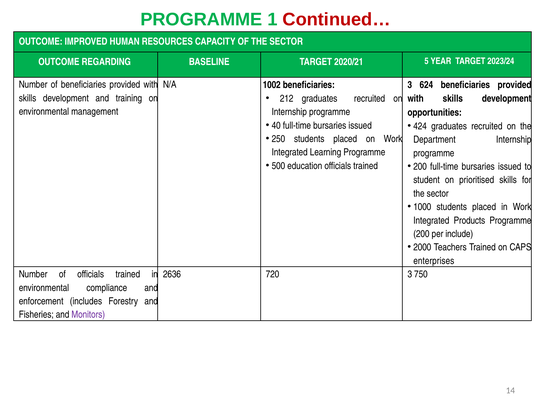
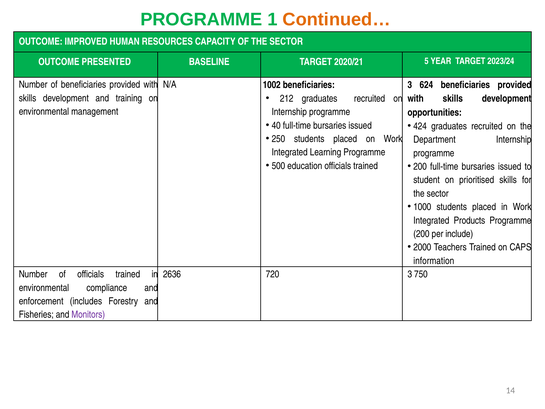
Continued… colour: red -> orange (337, 19)
REGARDING: REGARDING -> PRESENTED (106, 62)
enterprises: enterprises -> information (434, 261)
